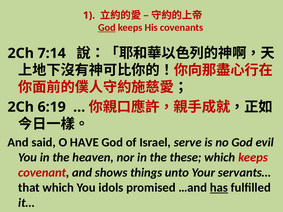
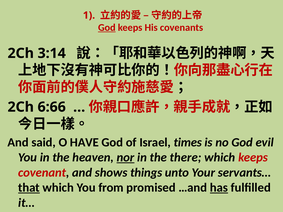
7:14: 7:14 -> 3:14 (52, 53)
6:19: 6:19 -> 6:66 (52, 107)
serve: serve -> times (188, 143)
nor underline: none -> present (125, 158)
these: these -> there (186, 158)
that underline: none -> present (29, 188)
idols: idols -> from (111, 188)
